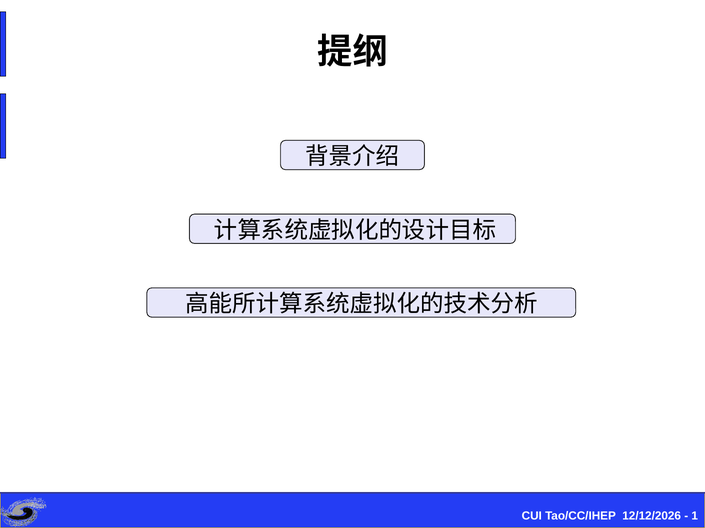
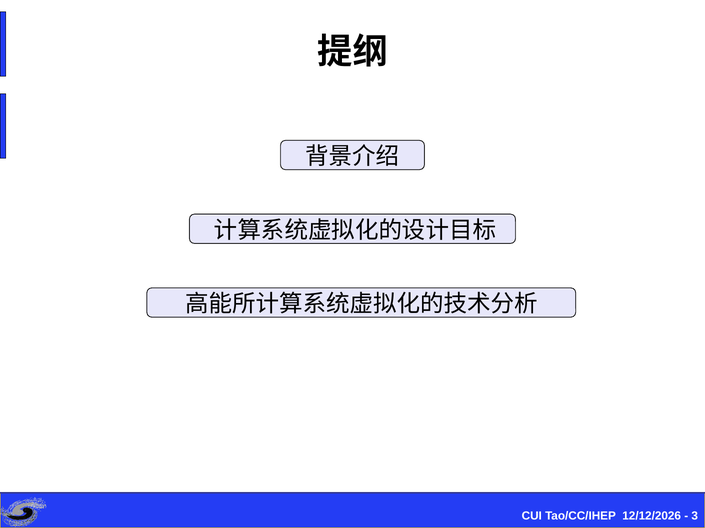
1: 1 -> 3 (695, 517)
